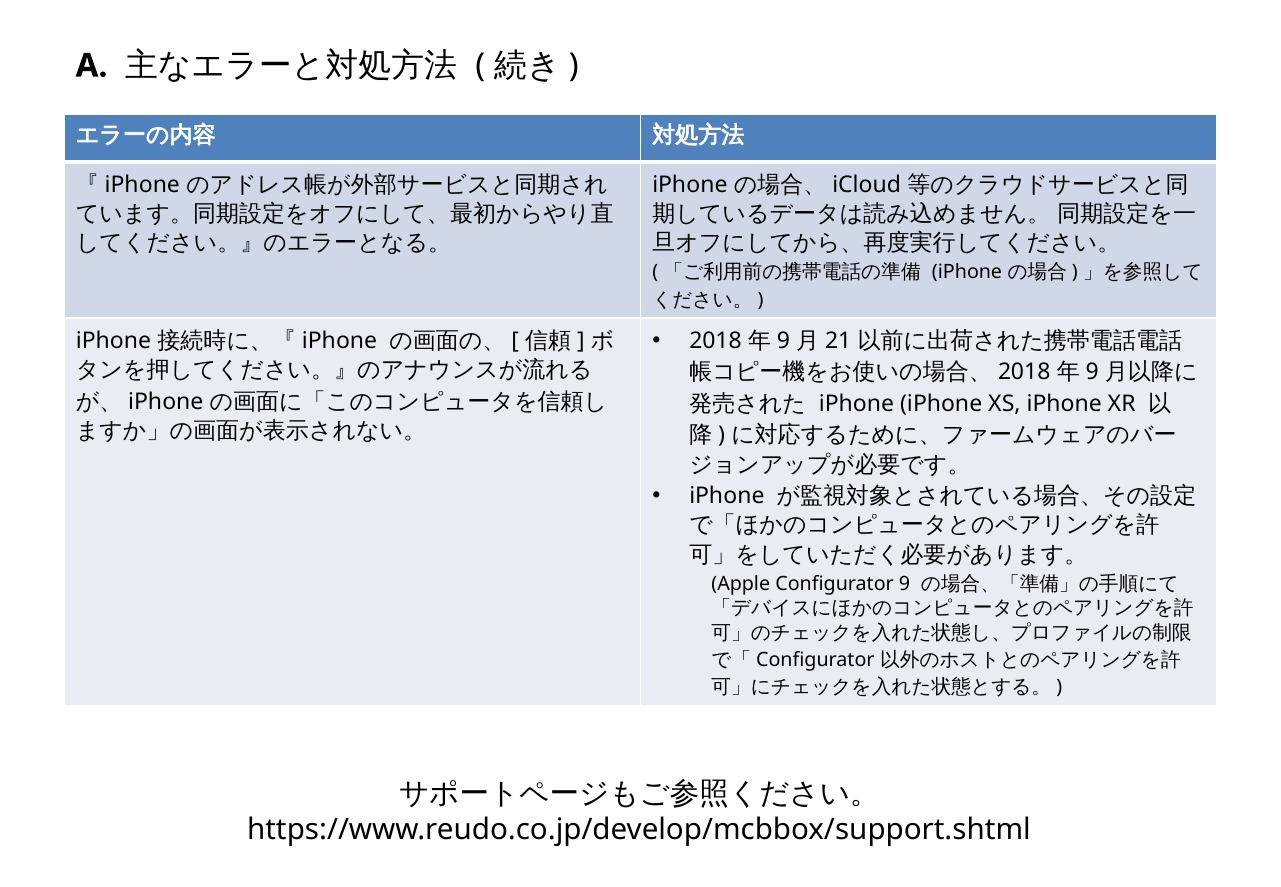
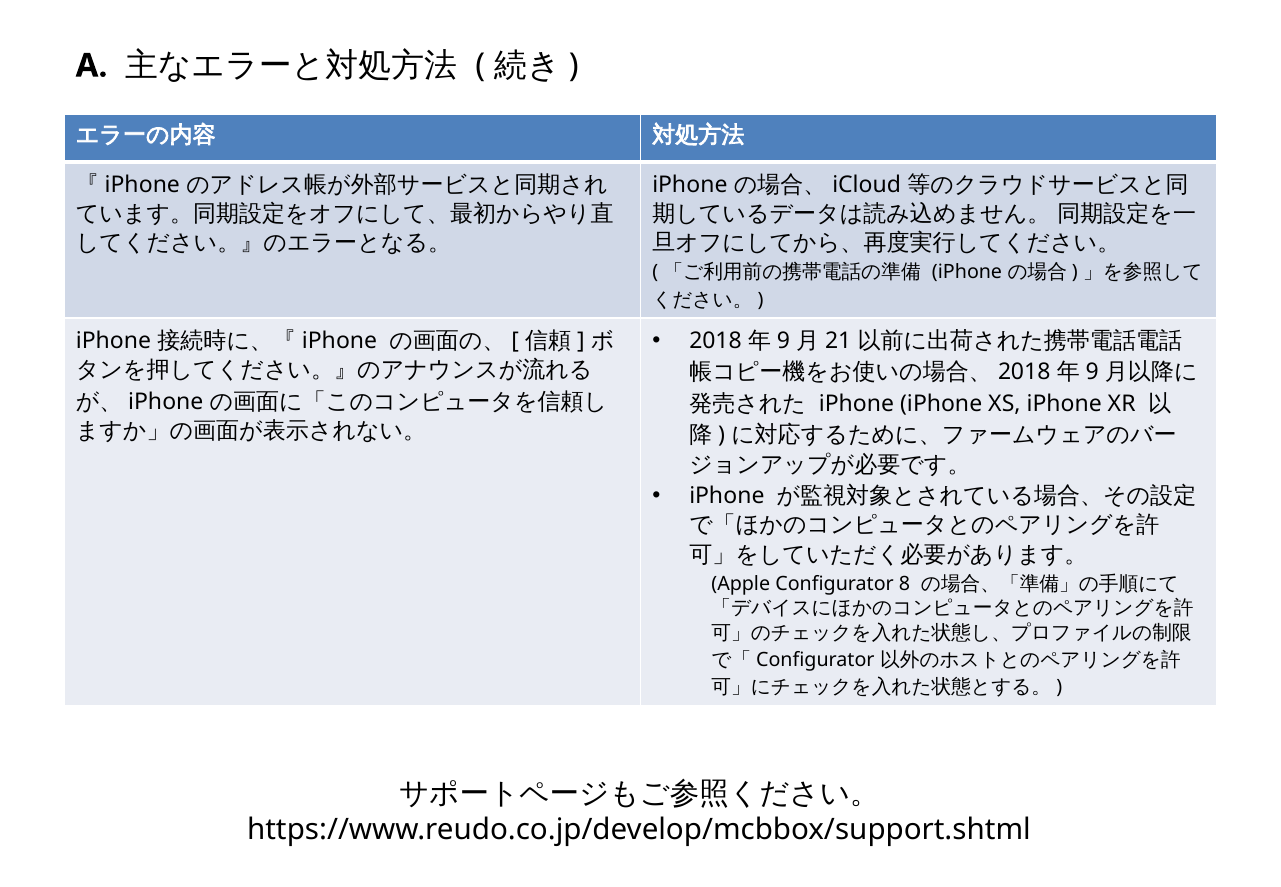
Configurator 9: 9 -> 8 (905, 583)
